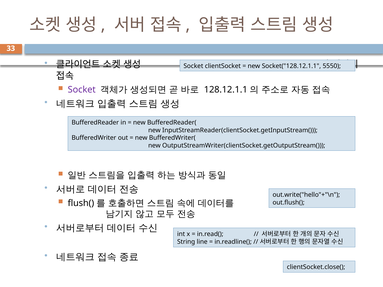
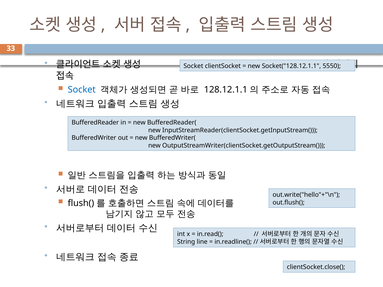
Socket colour: purple -> blue (82, 90)
